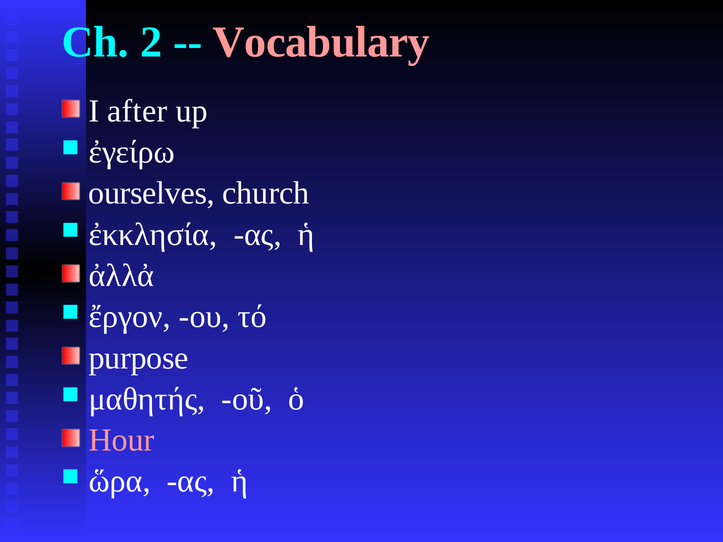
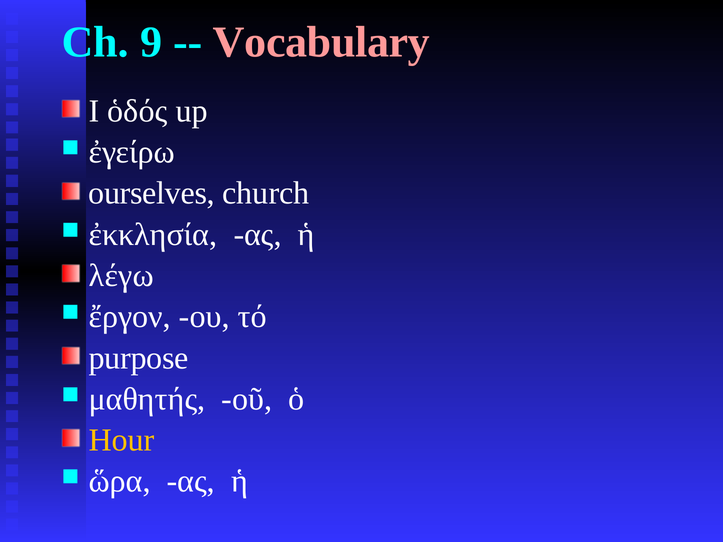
2: 2 -> 9 (151, 42)
after: after -> ὁδός (137, 111)
ἀλλἀ: ἀλλἀ -> λέγω (121, 276)
Hour colour: pink -> yellow (122, 440)
